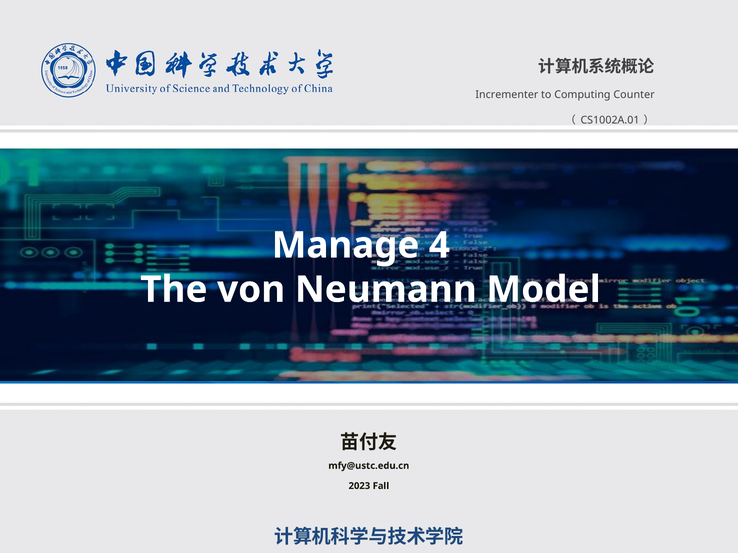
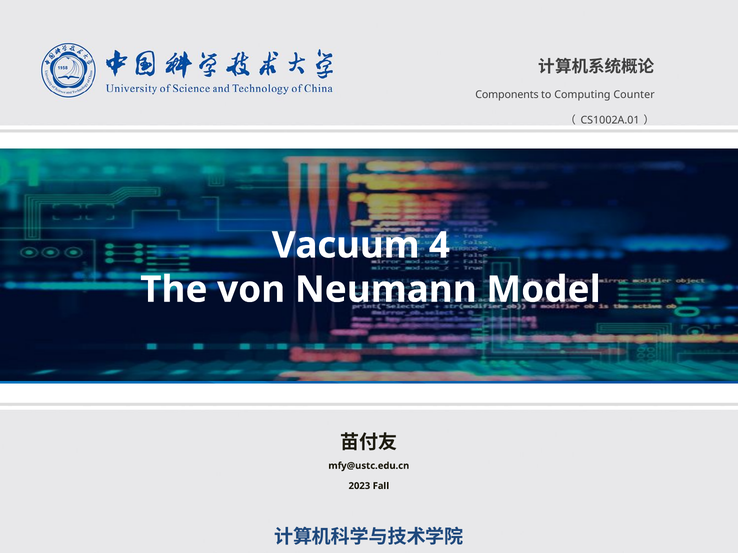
Incrementer: Incrementer -> Components (507, 95)
Manage: Manage -> Vacuum (346, 246)
